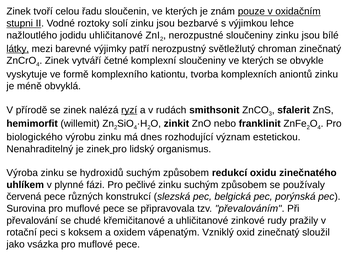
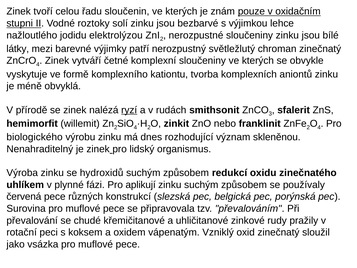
jodidu uhličitanové: uhličitanové -> elektrolýzou (116, 35)
látky underline: present -> none (18, 49)
estetickou: estetickou -> skleněnou (277, 137)
pečlivé: pečlivé -> aplikují (141, 185)
